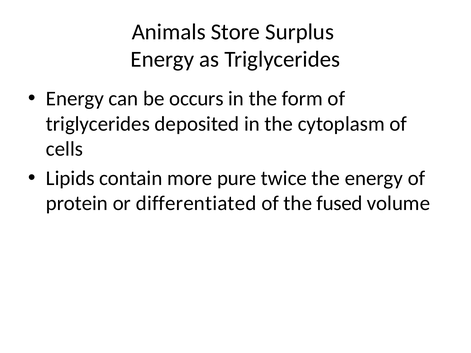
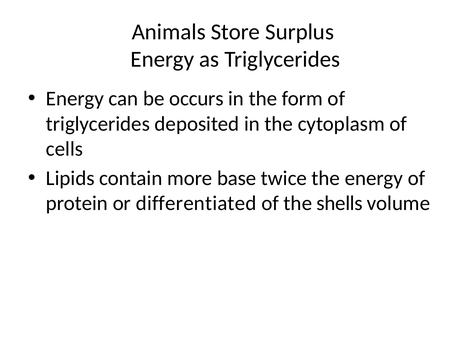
pure: pure -> base (237, 178)
fused: fused -> shells (340, 204)
